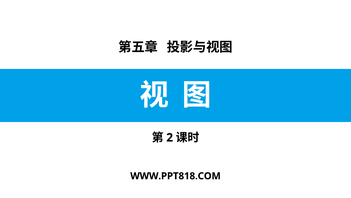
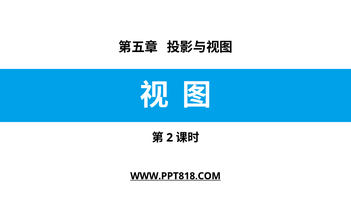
WWW.PPT818.COM underline: none -> present (176, 176)
